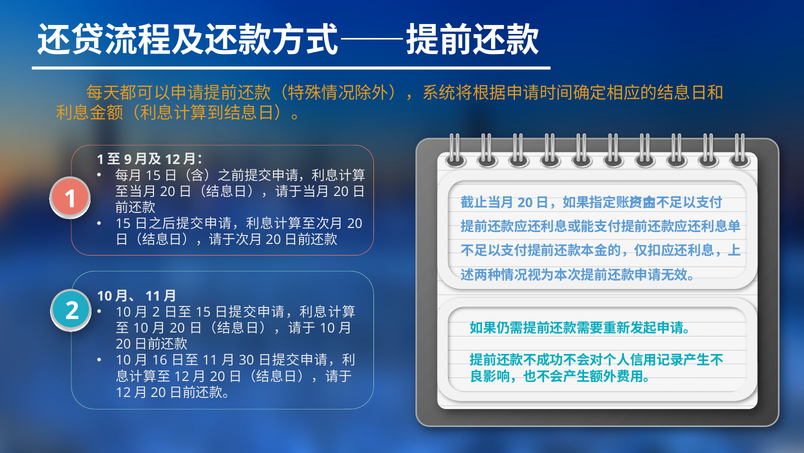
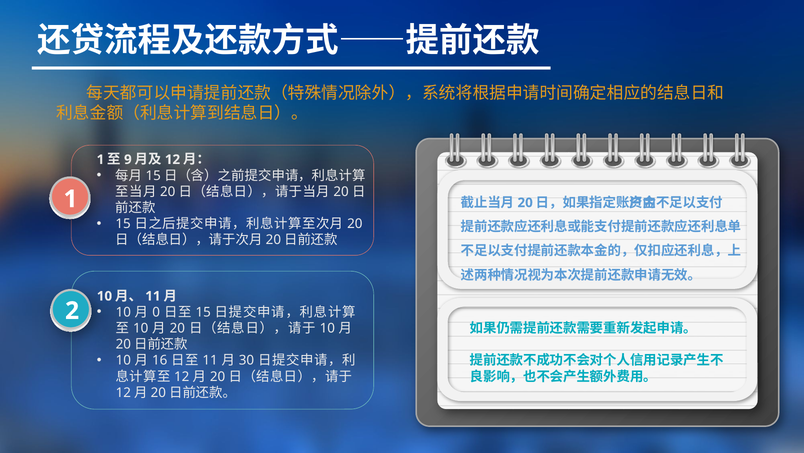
2: 2 -> 0 (156, 312)
